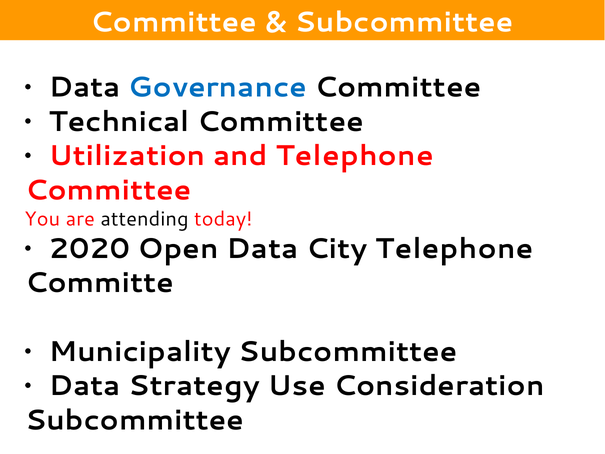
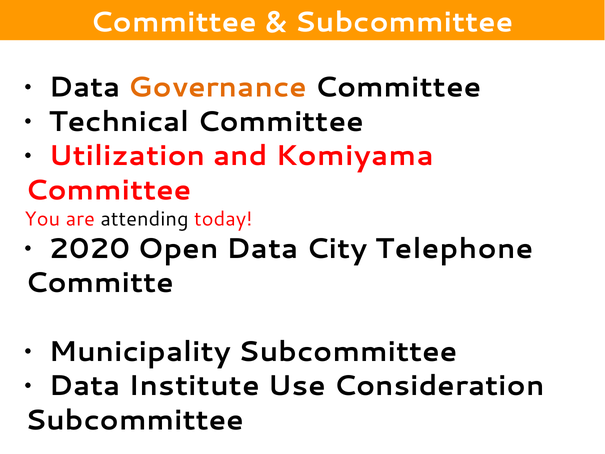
Governance colour: blue -> orange (218, 87)
and Telephone: Telephone -> Komiyama (355, 156)
Strategy: Strategy -> Institute (194, 386)
